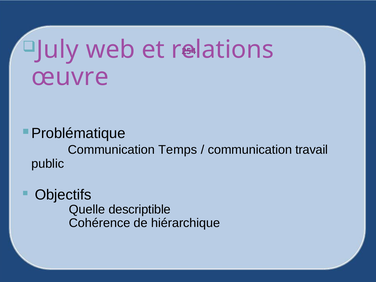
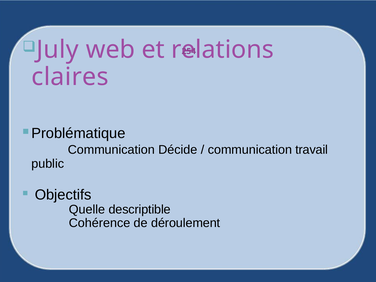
œuvre: œuvre -> claires (70, 77)
Temps: Temps -> Décide (178, 150)
hiérarchique: hiérarchique -> déroulement (186, 223)
